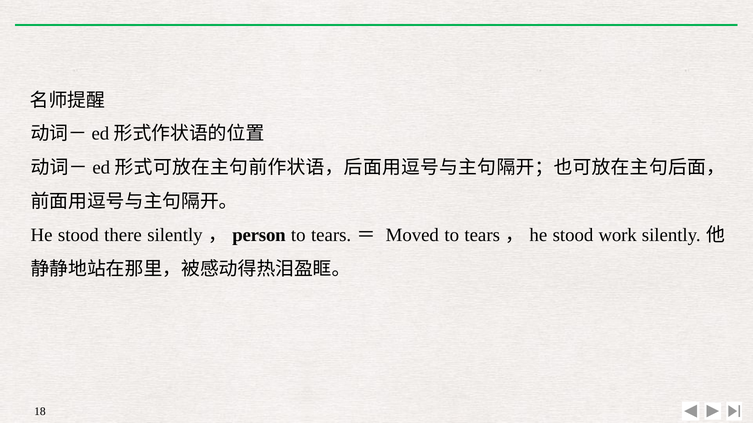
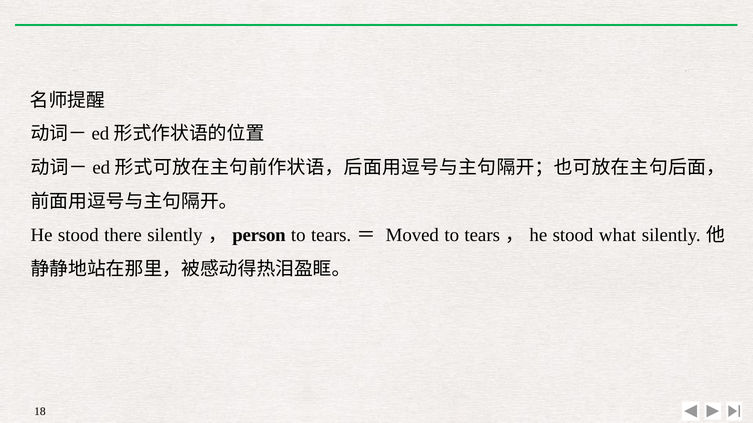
work: work -> what (617, 235)
